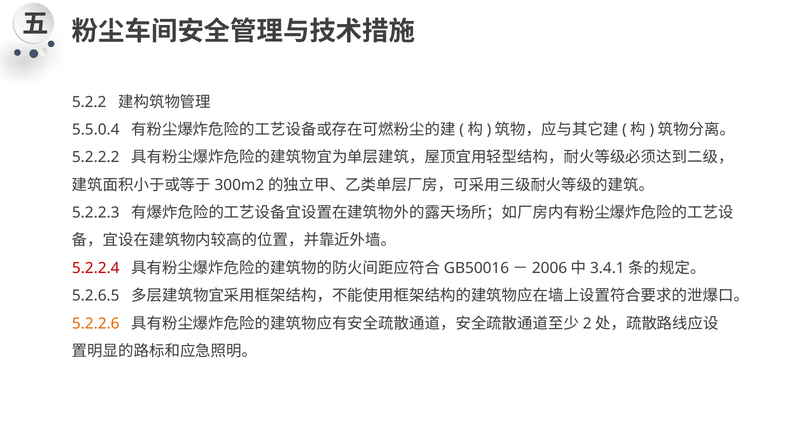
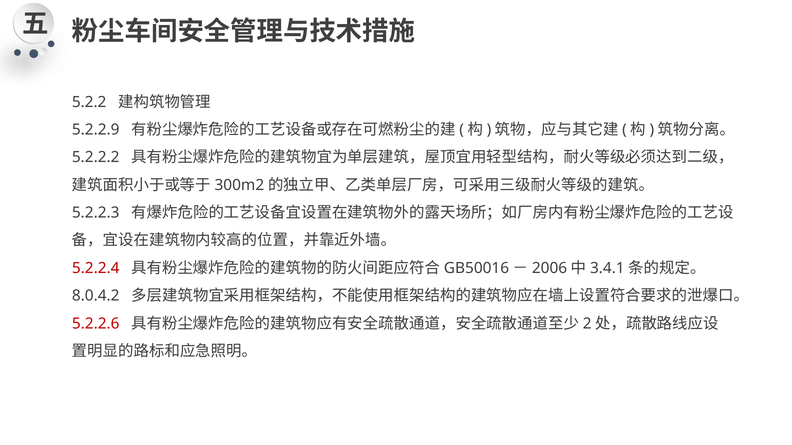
5.5.0.4: 5.5.0.4 -> 5.2.2.9 (96, 130)
5.2.6.5: 5.2.6.5 -> 8.0.4.2 (96, 296)
5.2.2.6 colour: orange -> red (96, 324)
